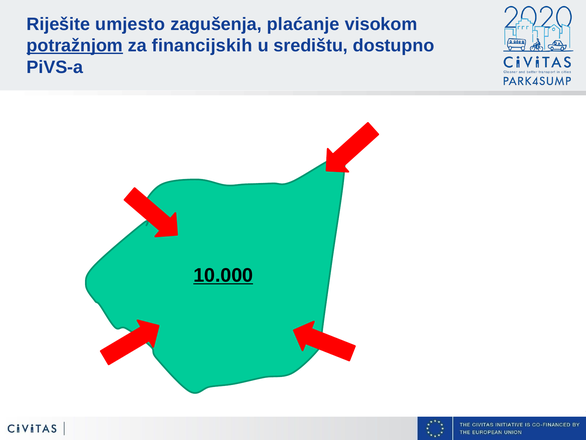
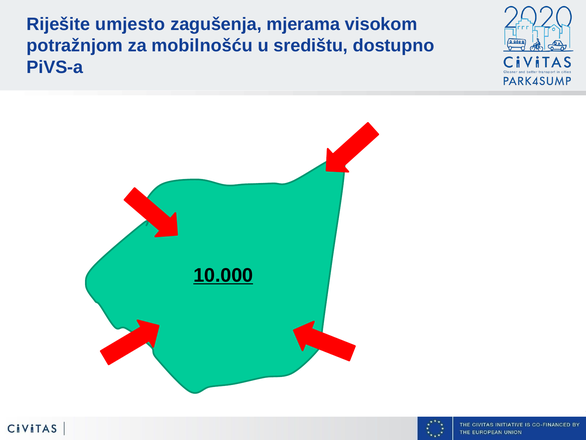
plaćanje: plaćanje -> mjerama (303, 24)
potražnjom underline: present -> none (75, 46)
financijskih: financijskih -> mobilnošću (202, 46)
